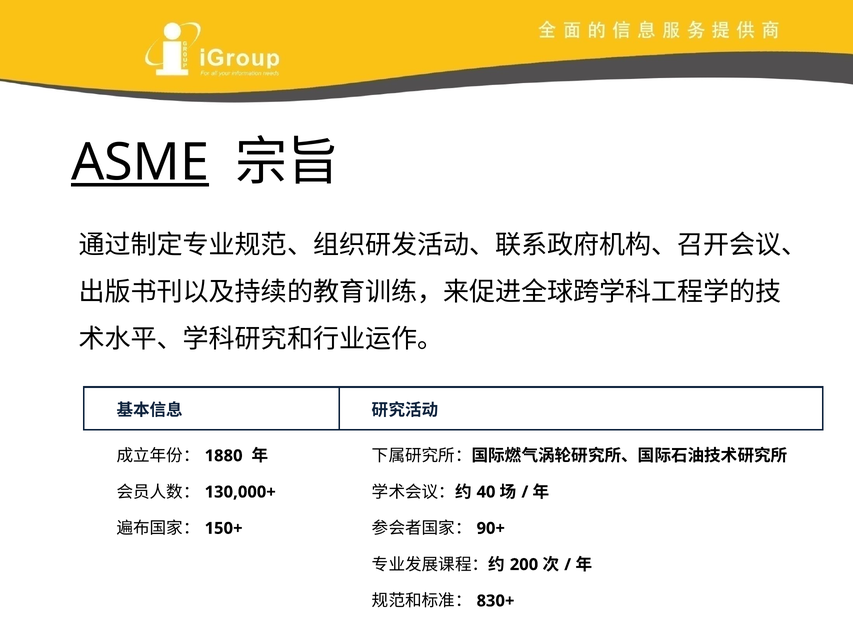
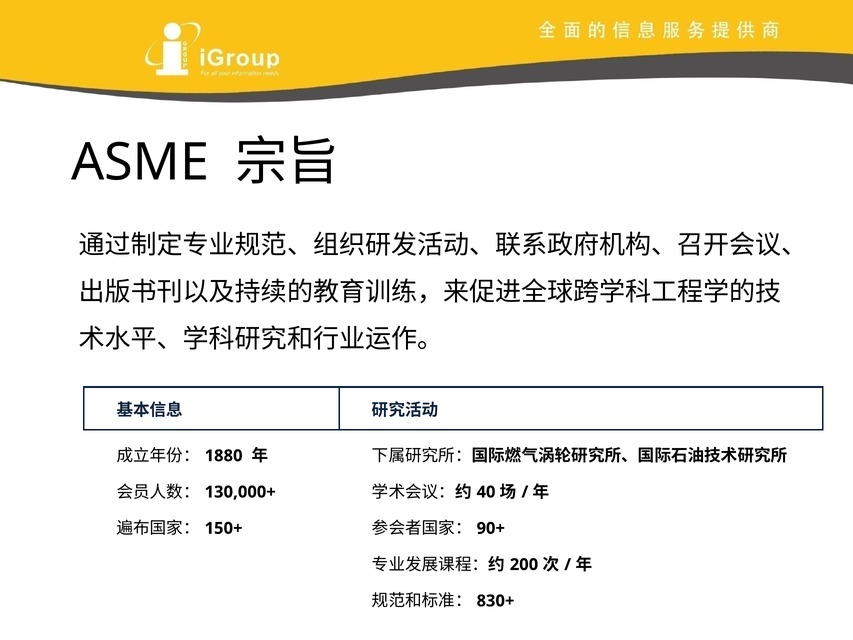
ASME underline: present -> none (140, 162)
